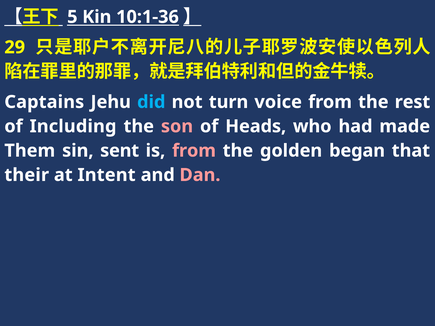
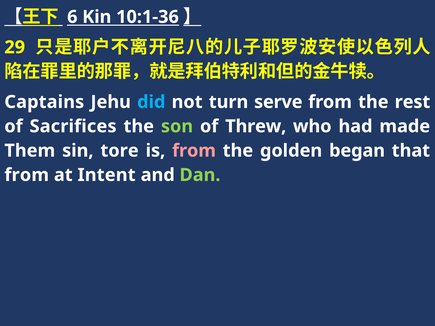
5: 5 -> 6 (72, 17)
voice: voice -> serve (278, 102)
Including: Including -> Sacrifices (73, 126)
son colour: pink -> light green (177, 126)
Heads: Heads -> Threw (256, 126)
sent: sent -> tore (120, 151)
their: their -> from (27, 175)
Dan colour: pink -> light green (200, 175)
